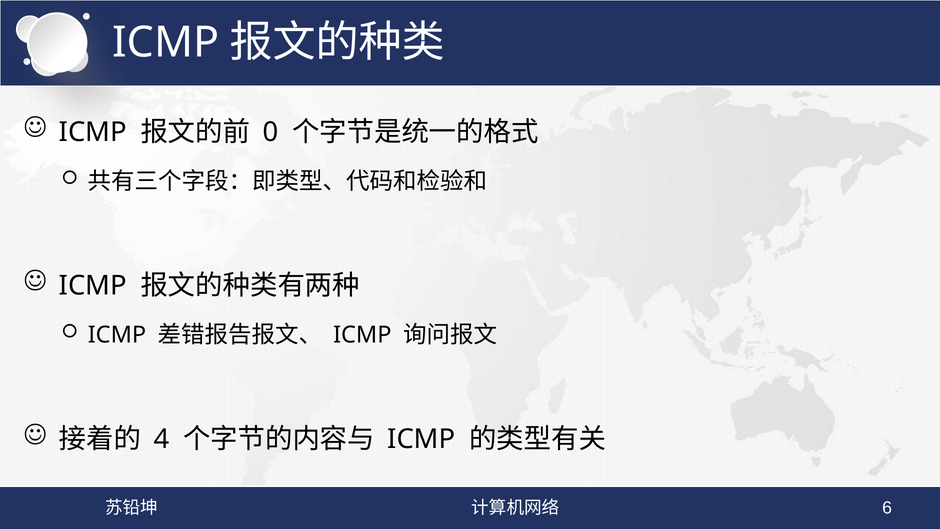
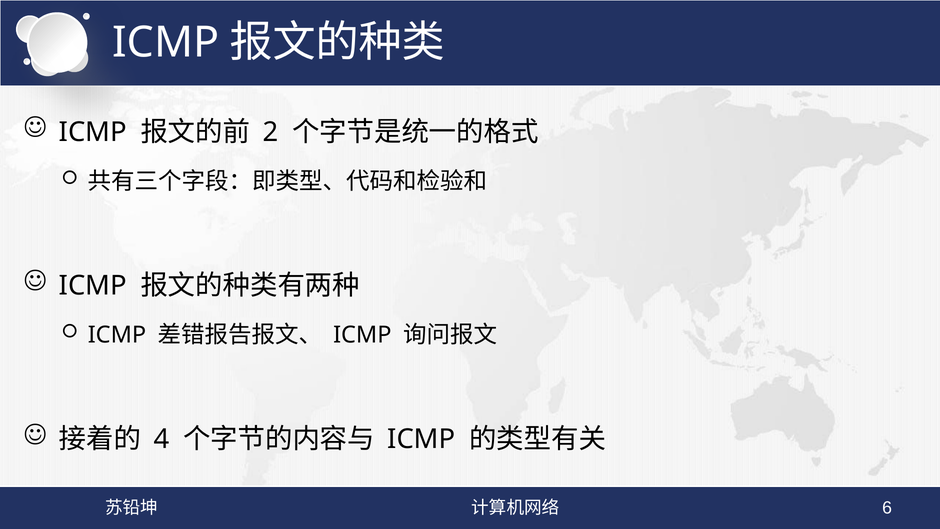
0: 0 -> 2 (271, 132)
